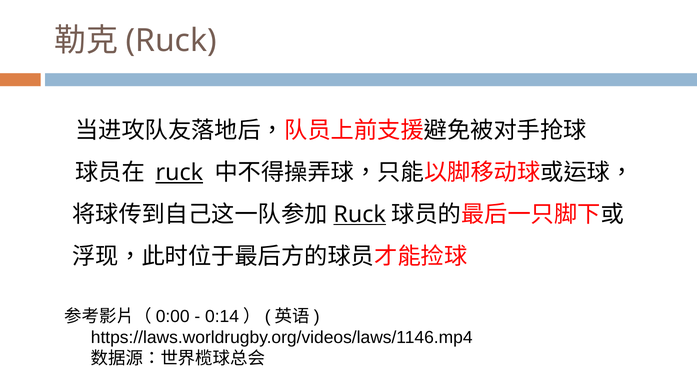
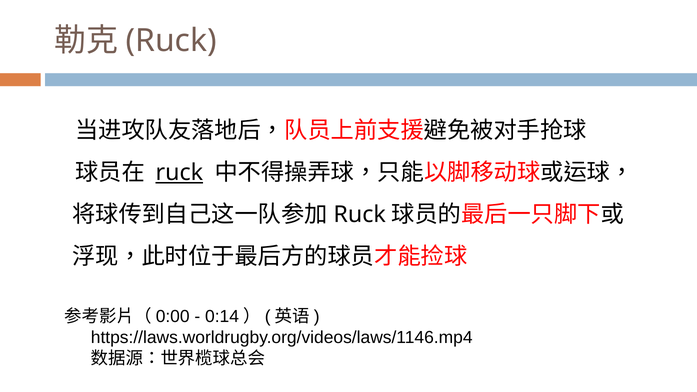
Ruck underline: present -> none (360, 215)
